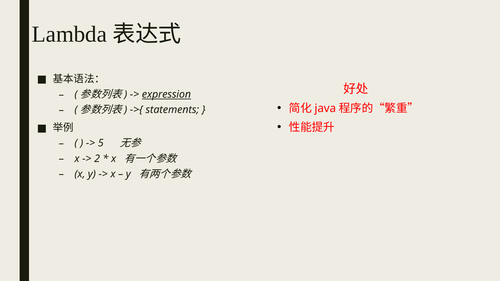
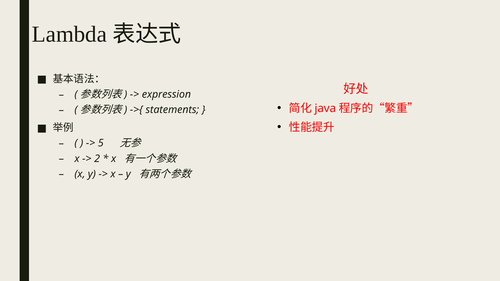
expression underline: present -> none (166, 95)
